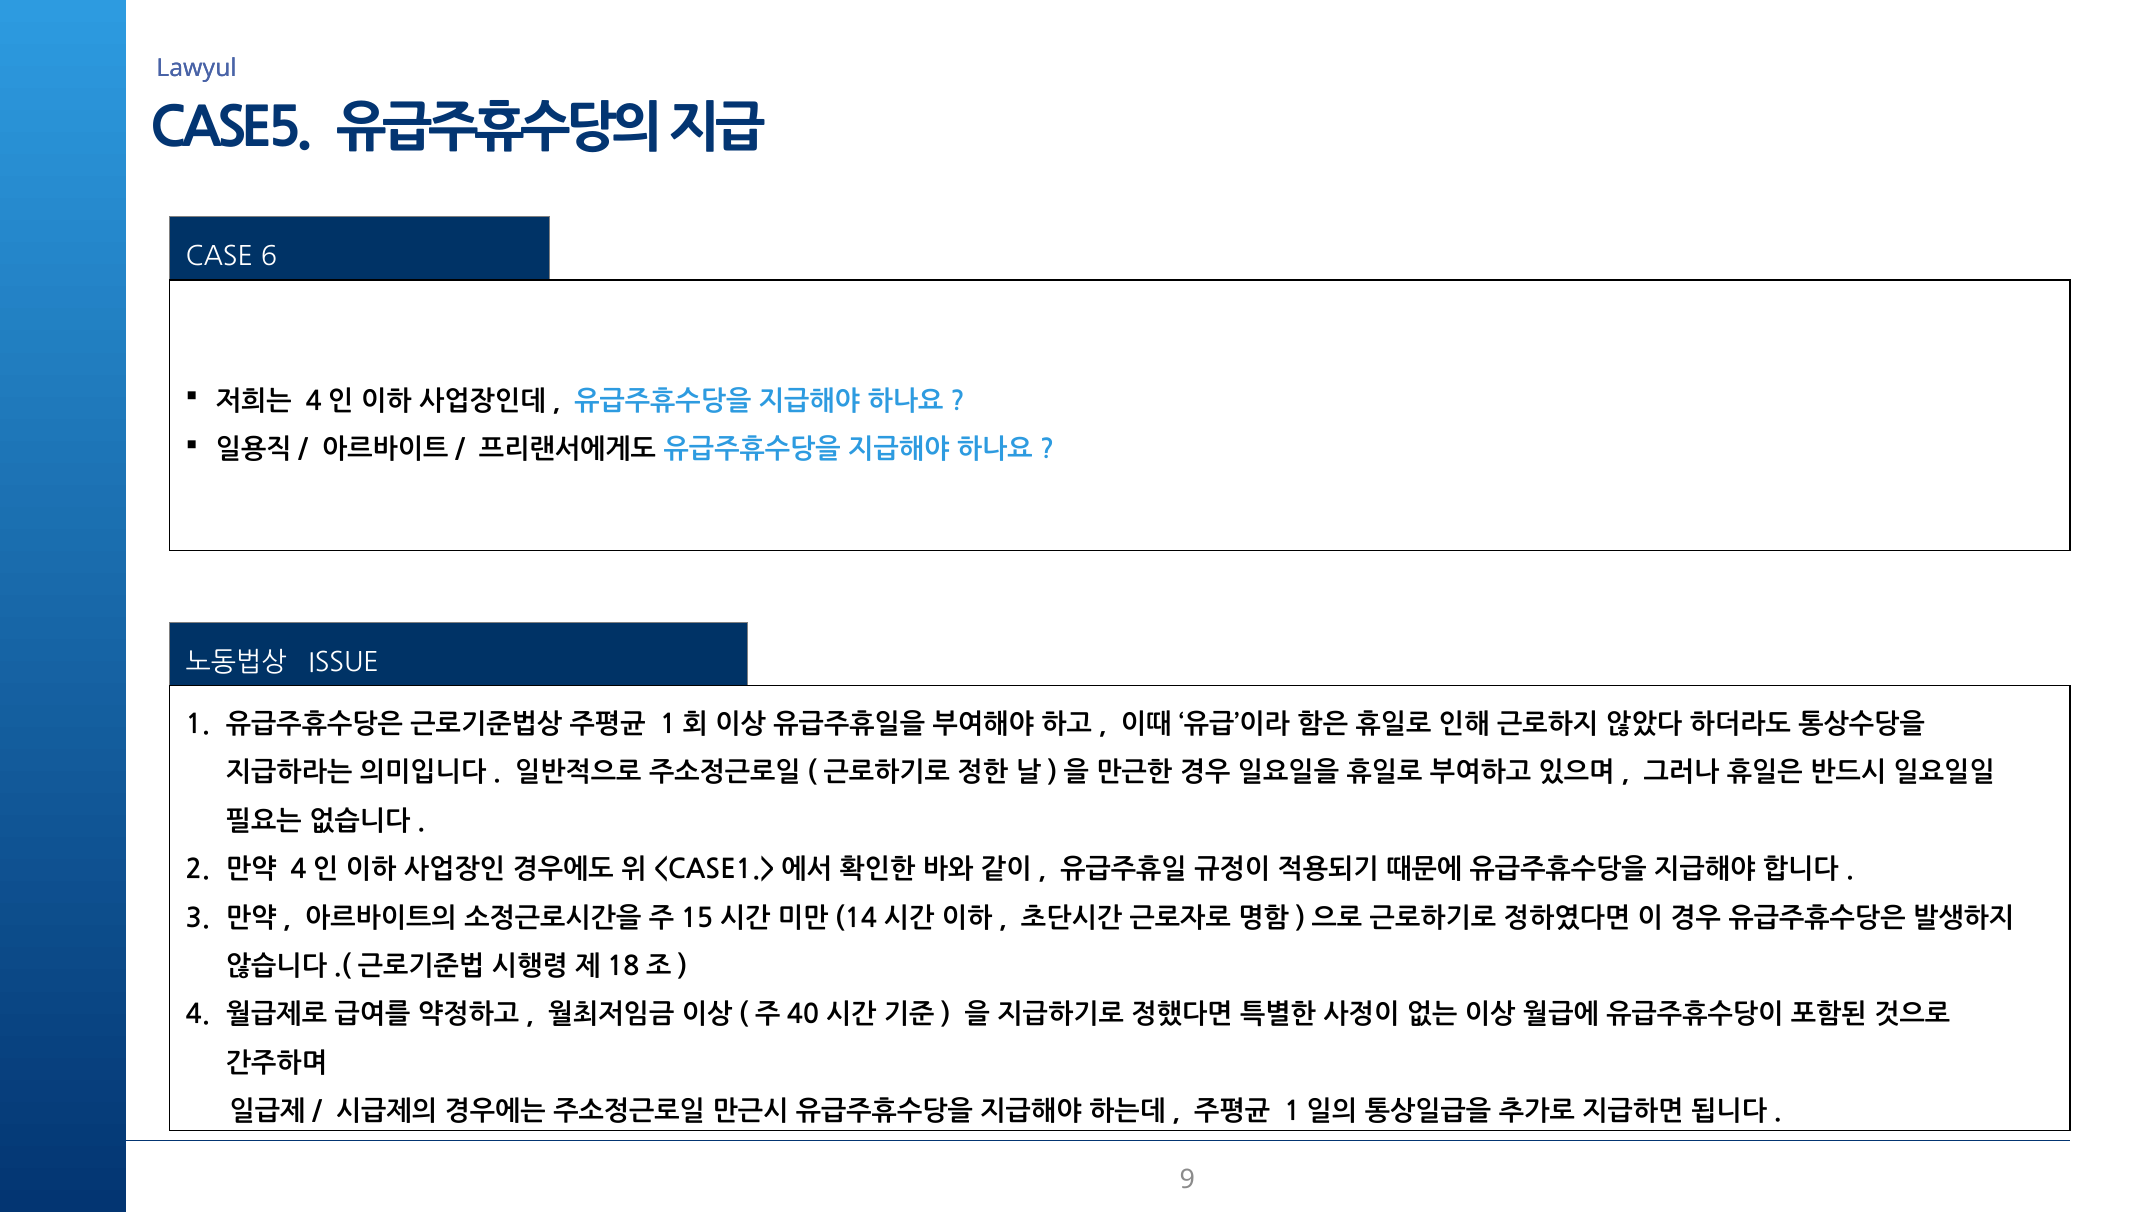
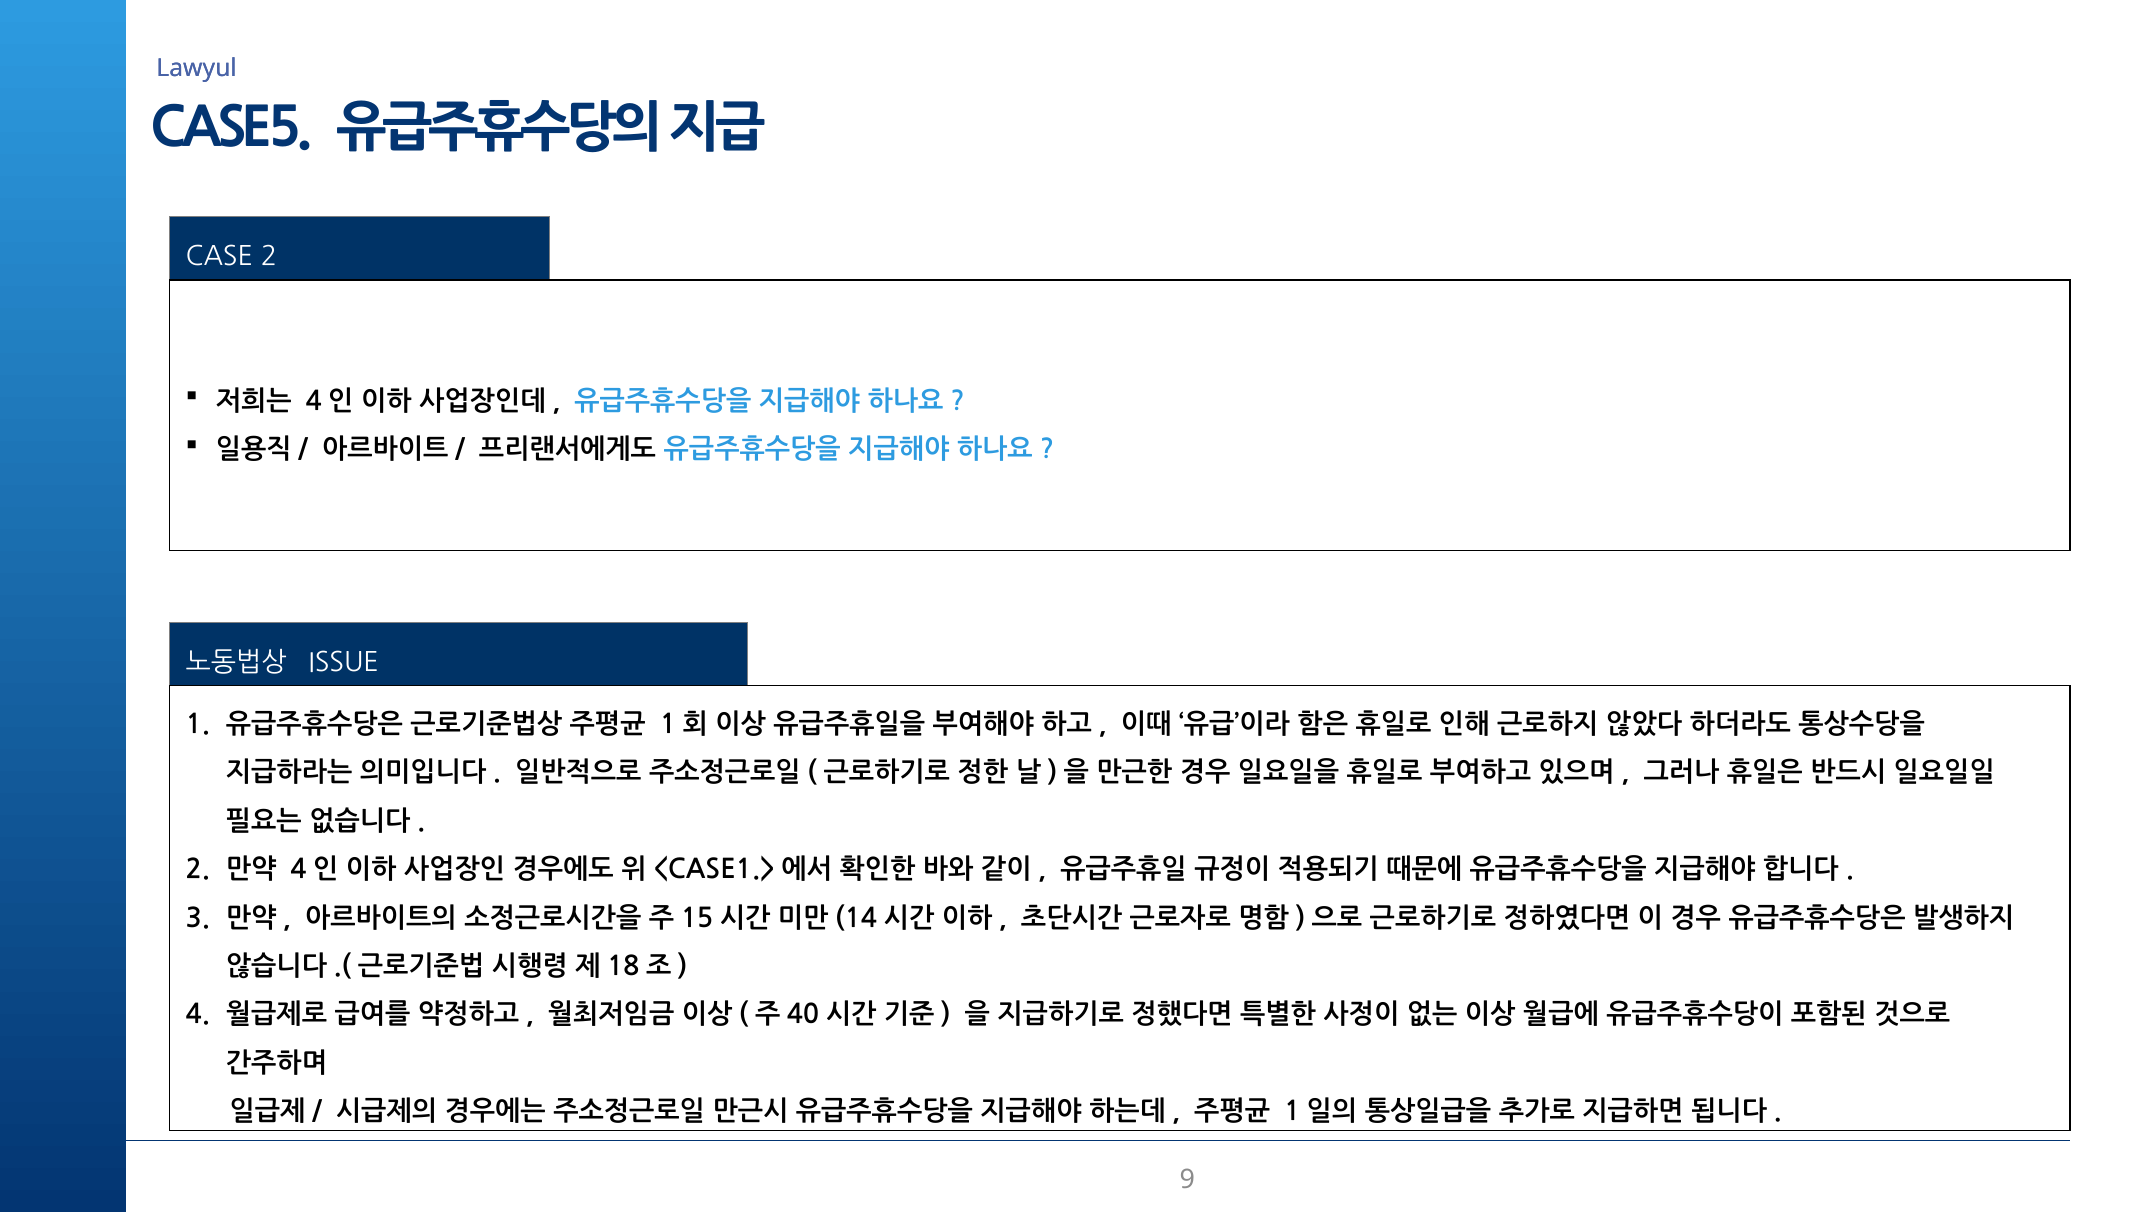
CASE 6: 6 -> 2 (269, 257)
